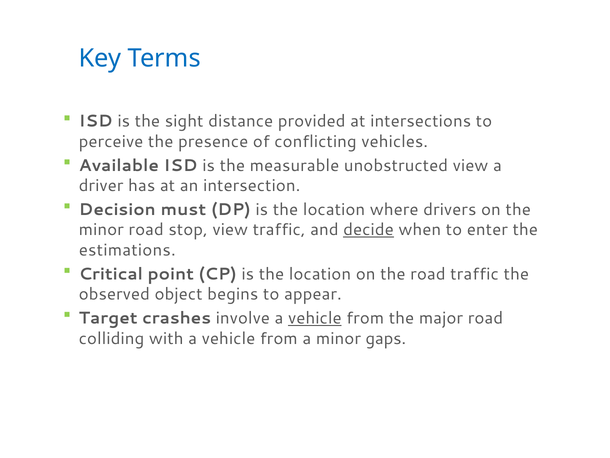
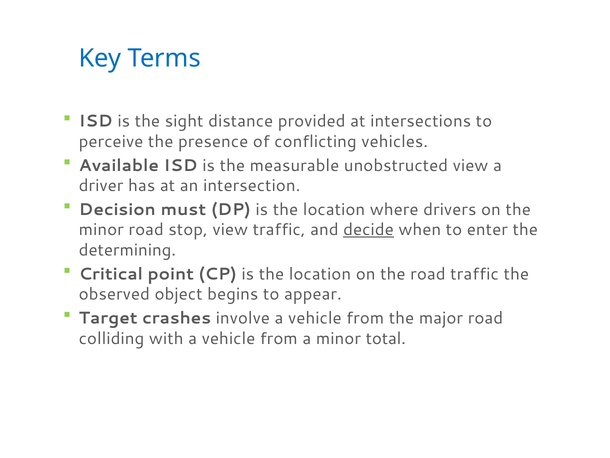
estimations: estimations -> determining (127, 250)
vehicle underline: present -> none (315, 318)
gaps: gaps -> total (386, 338)
